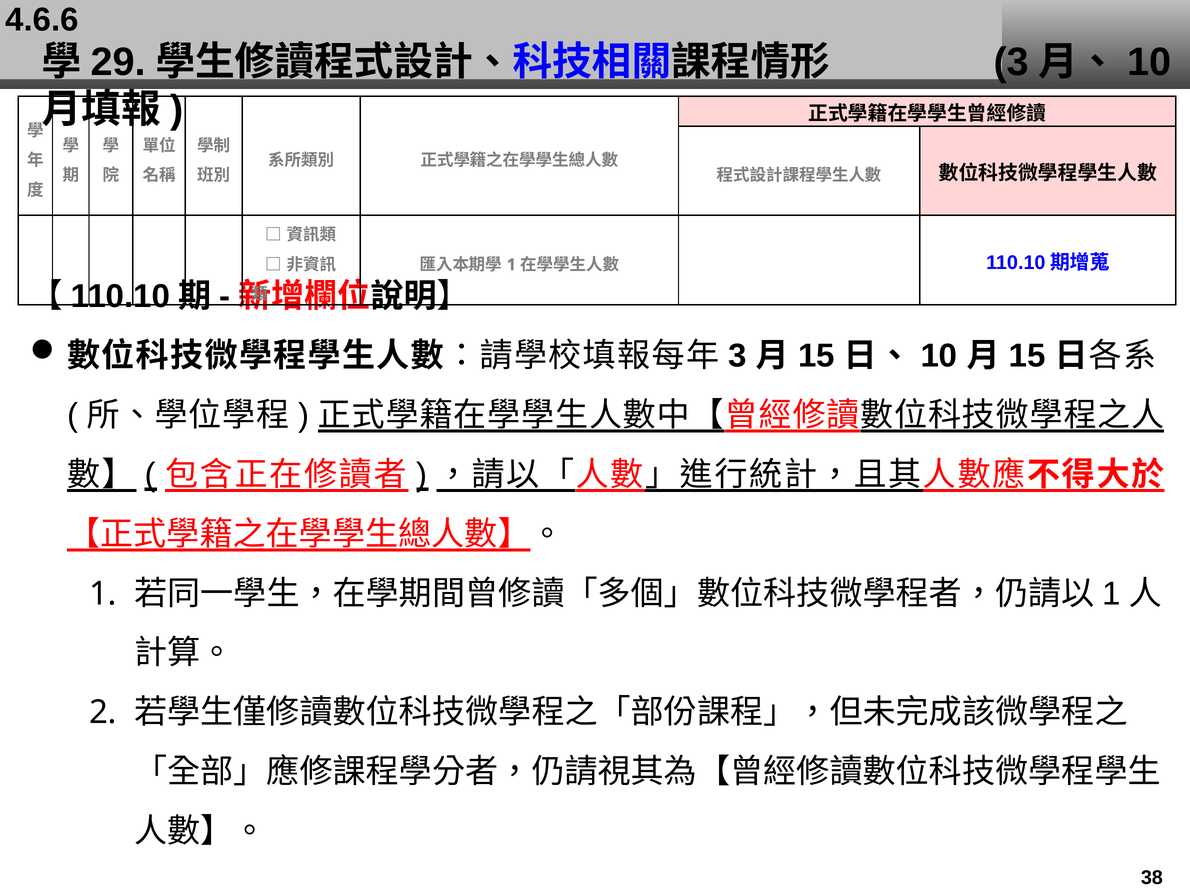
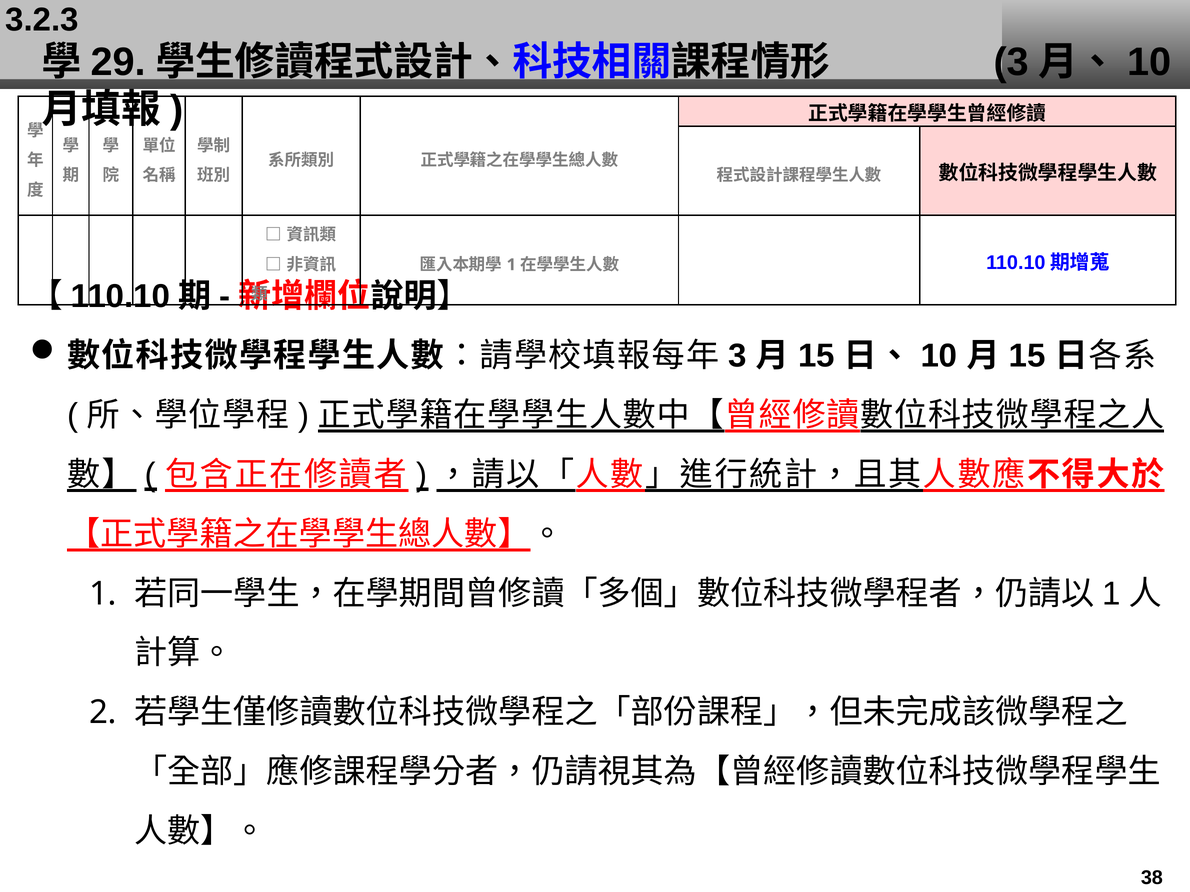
4.6.6: 4.6.6 -> 3.2.3 (42, 20)
